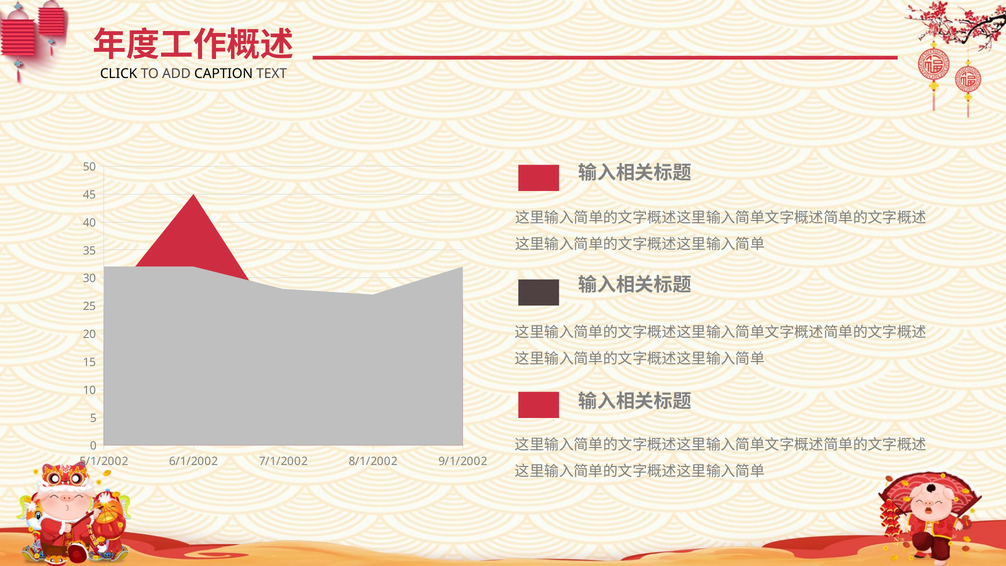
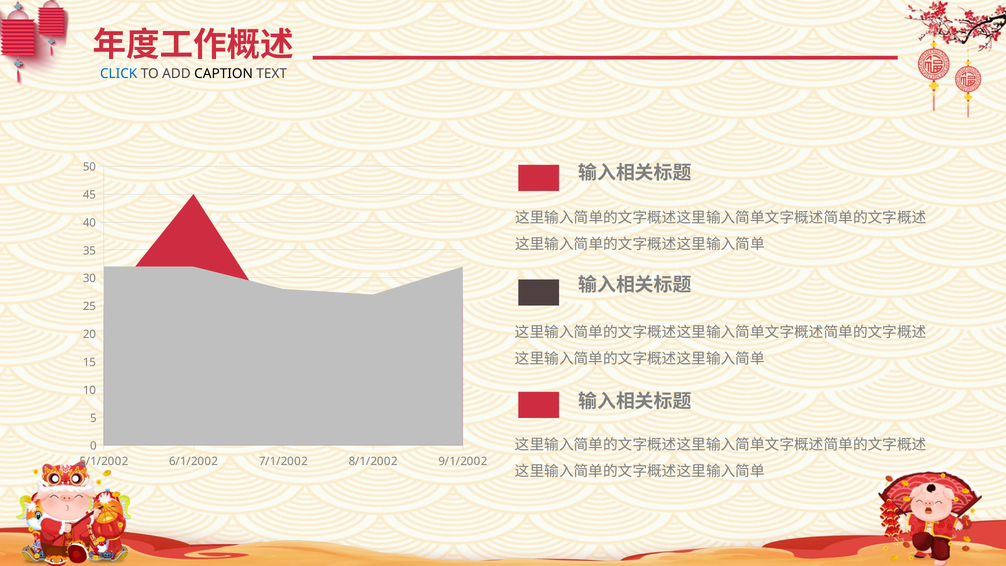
CLICK colour: black -> blue (119, 74)
